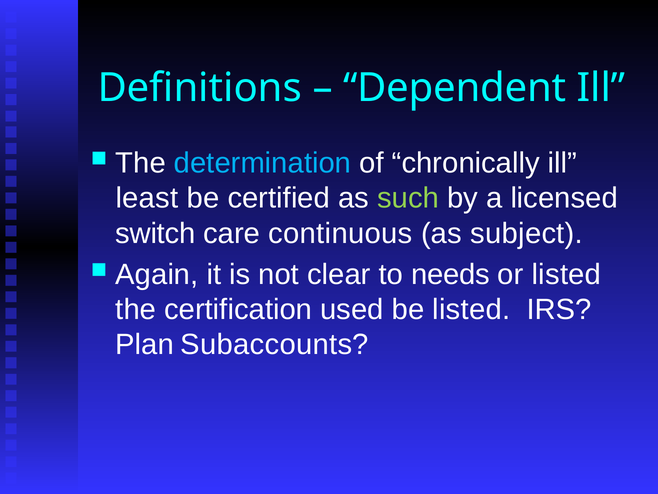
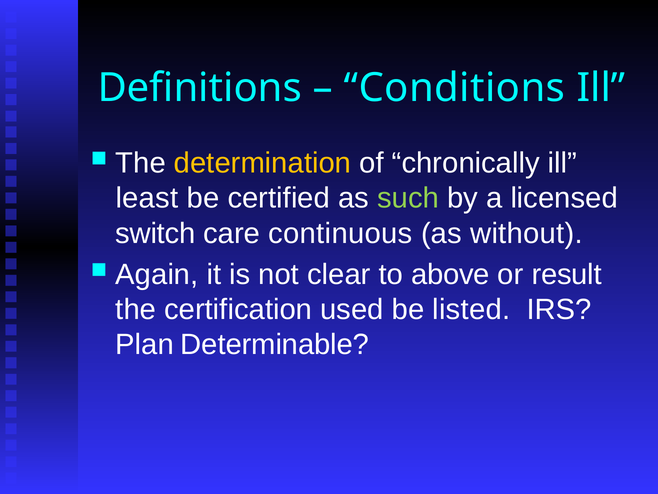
Dependent: Dependent -> Conditions (454, 88)
determination colour: light blue -> yellow (263, 163)
subject: subject -> without (527, 233)
needs: needs -> above (450, 274)
or listed: listed -> result (567, 274)
Subaccounts: Subaccounts -> Determinable (275, 344)
